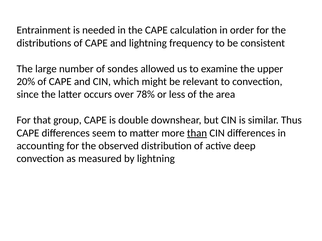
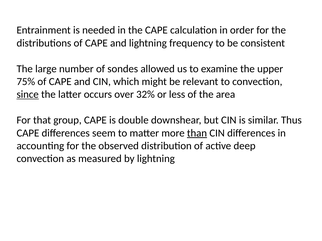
20%: 20% -> 75% (26, 82)
since underline: none -> present (28, 95)
78%: 78% -> 32% (145, 95)
